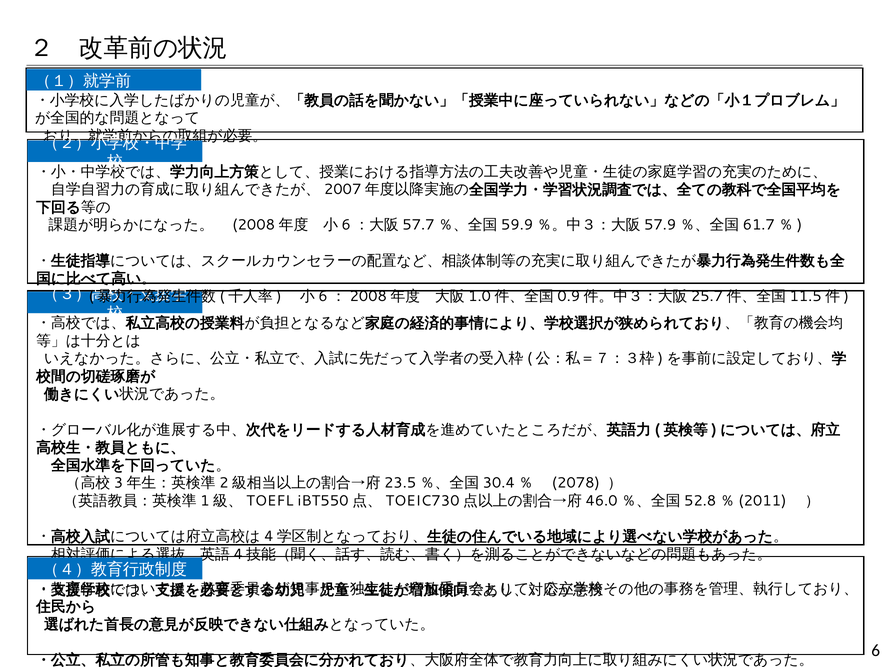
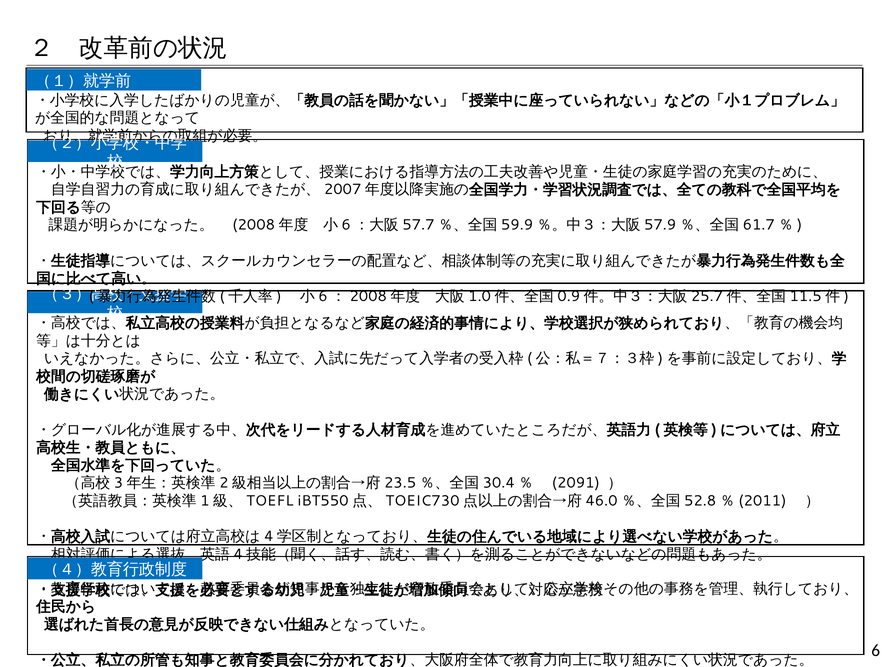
2078: 2078 -> 2091 (576, 483)
